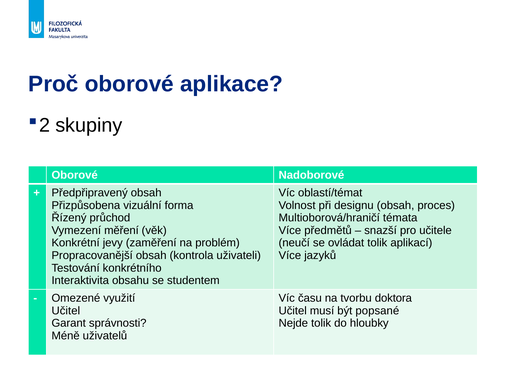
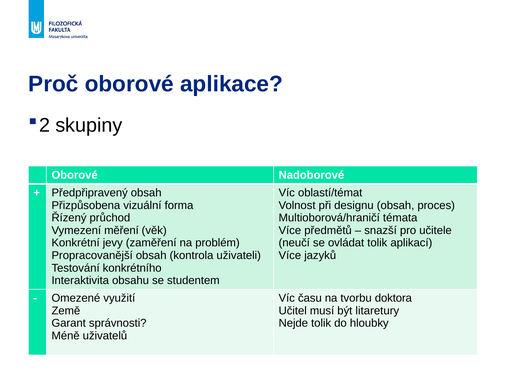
Učitel: Učitel -> Země (66, 311)
popsané: popsané -> litaretury (377, 311)
